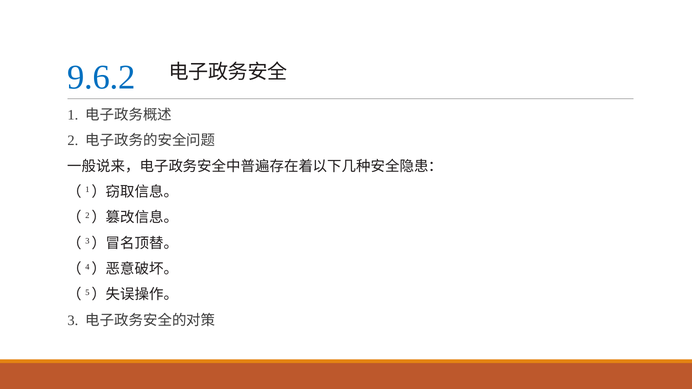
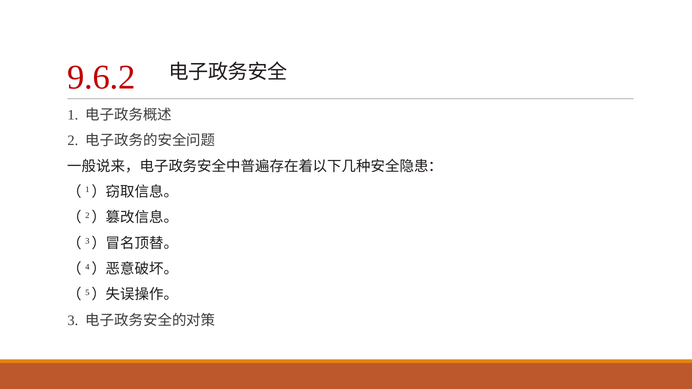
9.6.2 colour: blue -> red (101, 78)
